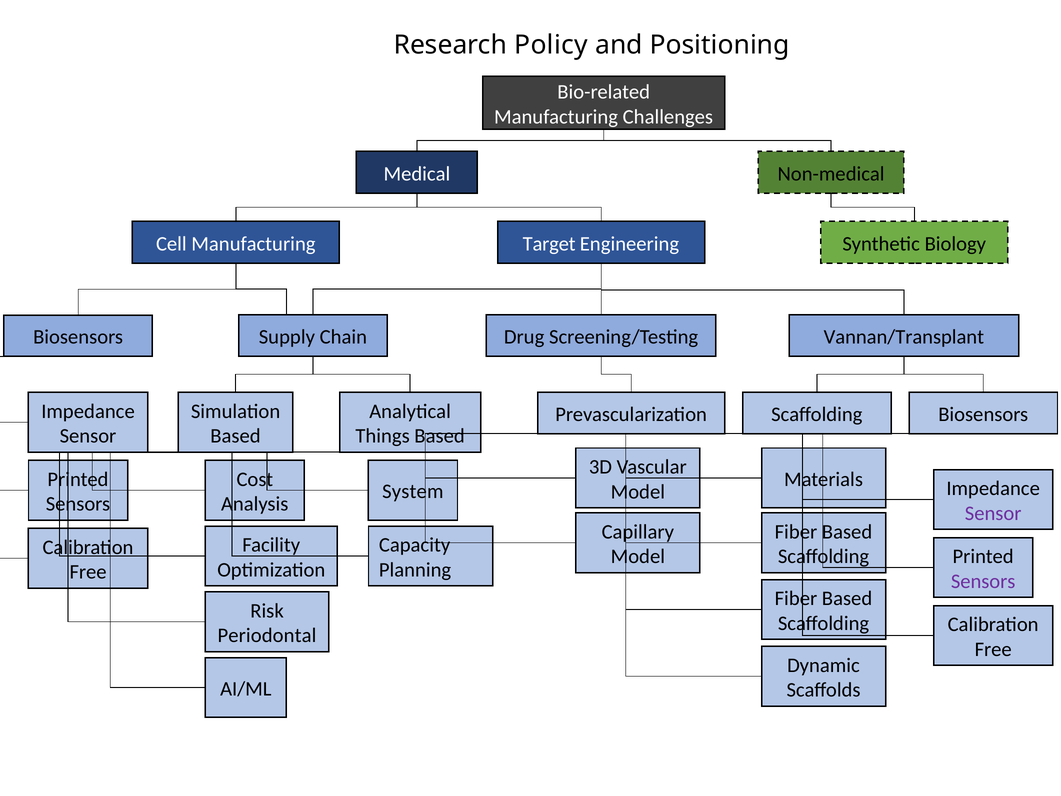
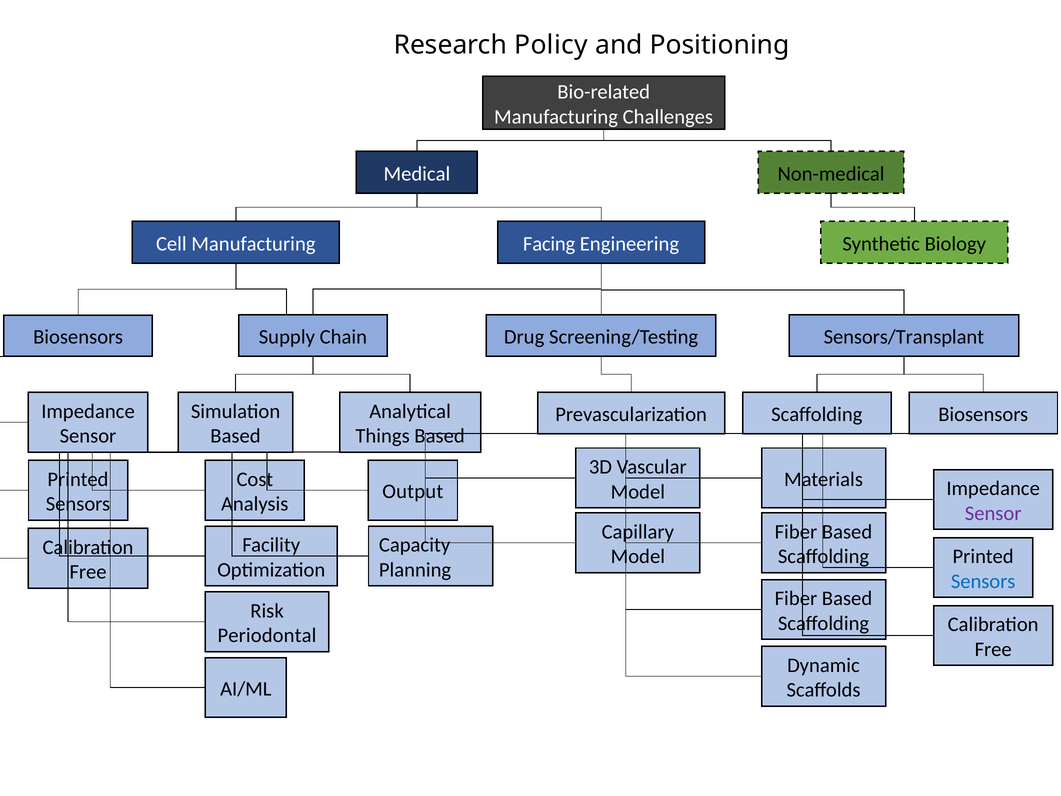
Target: Target -> Facing (549, 244)
Vannan/Transplant: Vannan/Transplant -> Sensors/Transplant (904, 337)
System: System -> Output (413, 492)
Sensors colour: purple -> blue (983, 581)
